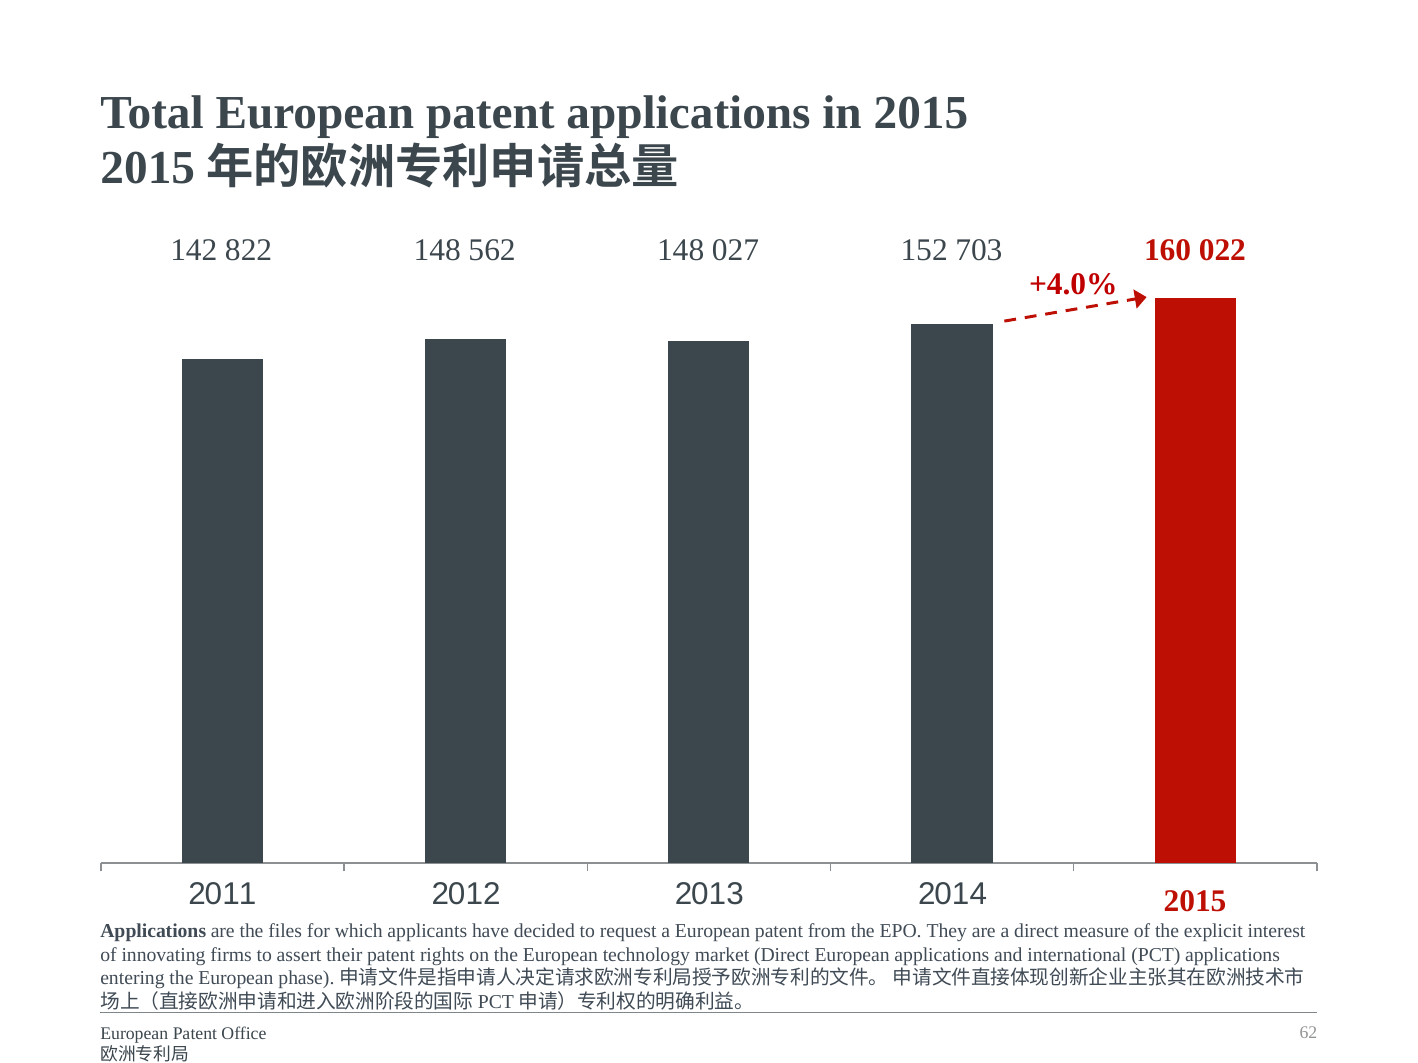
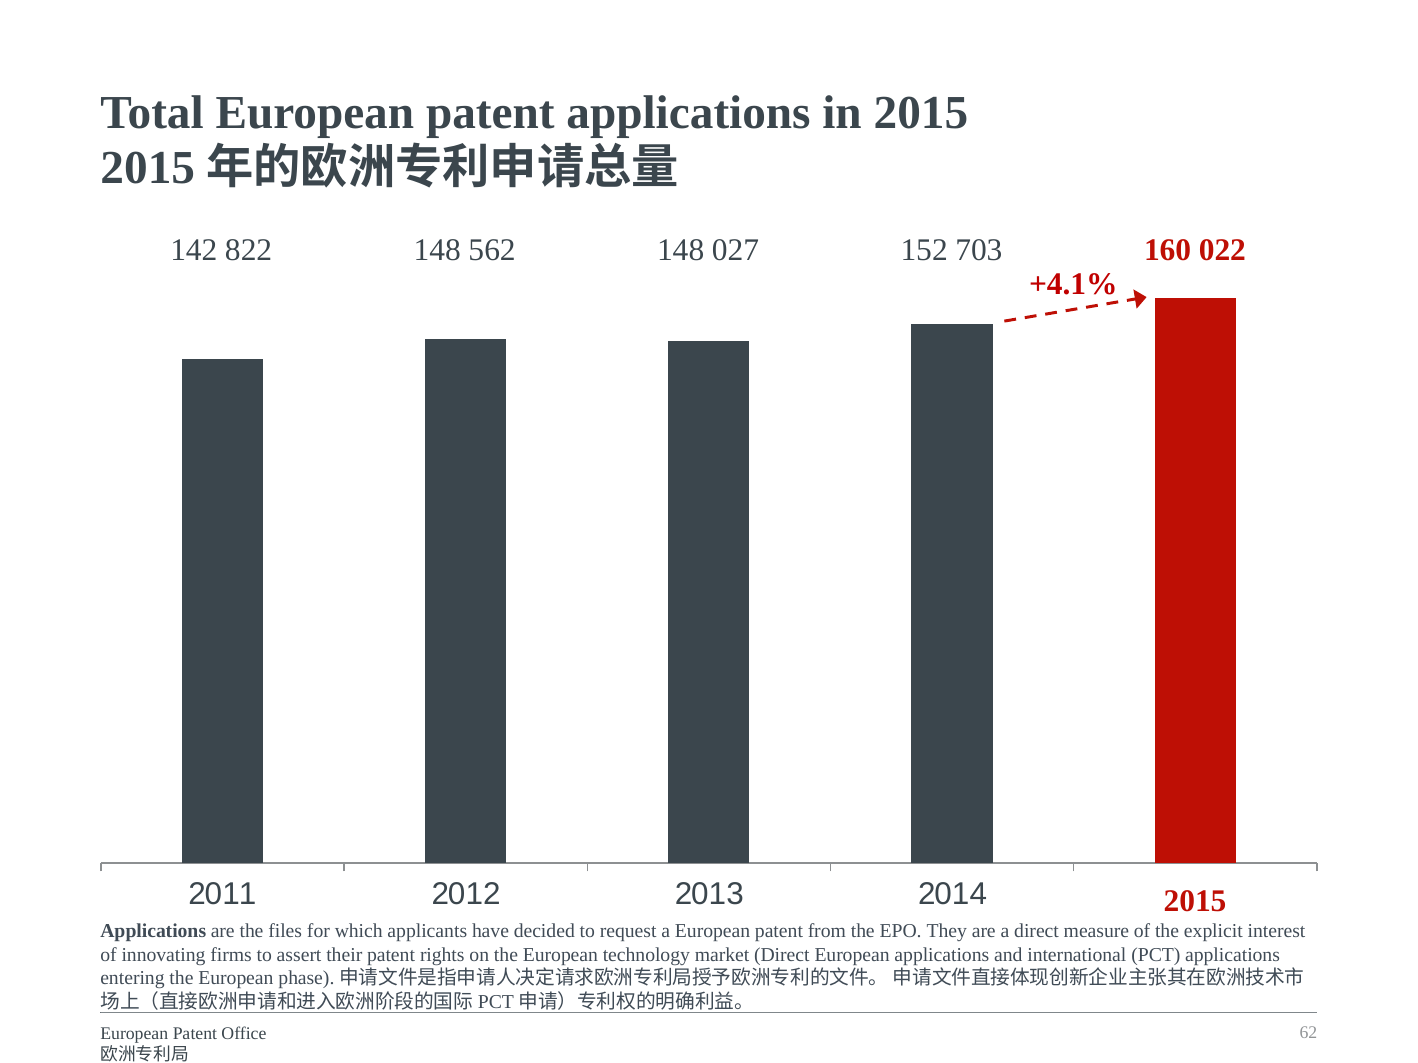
+4.0%: +4.0% -> +4.1% (1073, 285)
